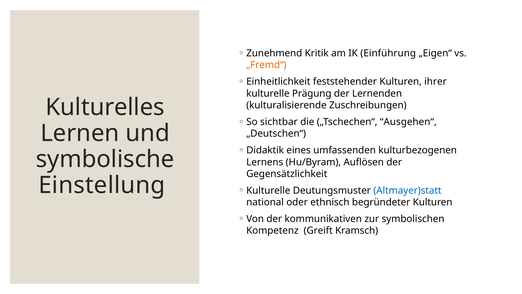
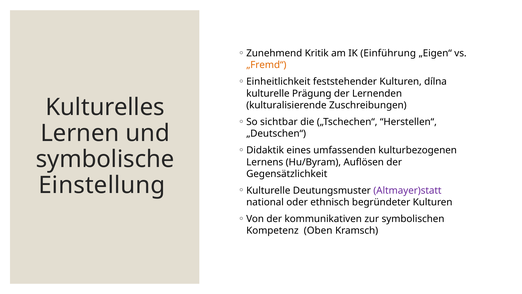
ihrer: ihrer -> dílna (436, 82)
Ausgehen“: Ausgehen“ -> Herstellen“ (408, 122)
Altmayer)statt colour: blue -> purple (407, 190)
Greift: Greift -> Oben (318, 230)
